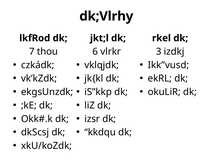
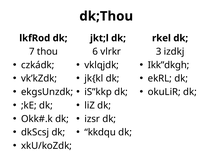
dk;Vlrhy: dk;Vlrhy -> dk;Thou (106, 16)
Ikk”vusd: Ikk”vusd -> Ikk”dkgh (169, 65)
